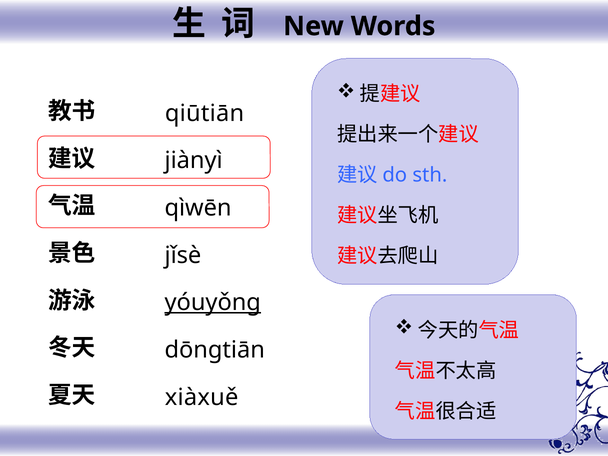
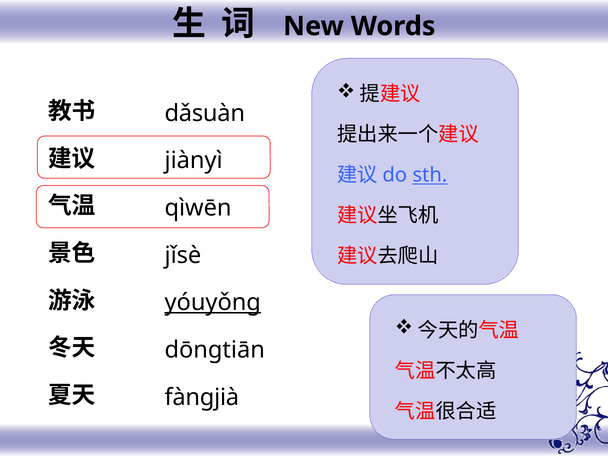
qiūtiān: qiūtiān -> dǎsuàn (205, 113)
sth underline: none -> present (430, 175)
xiàxuě: xiàxuě -> fànɡjià (202, 397)
